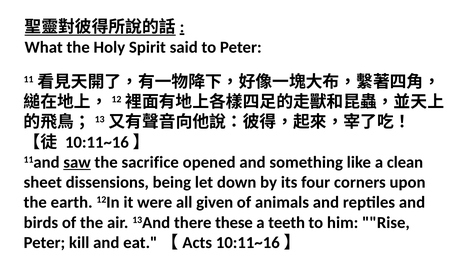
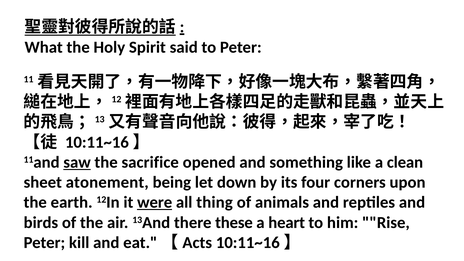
dissensions: dissensions -> atonement (107, 182)
were underline: none -> present (155, 202)
given: given -> thing (215, 202)
teeth: teeth -> heart (287, 223)
